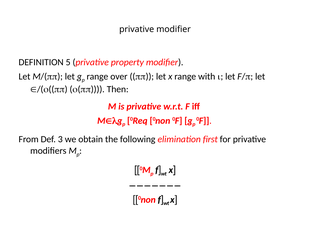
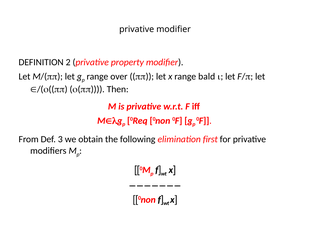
5: 5 -> 2 (68, 62)
with: with -> bald (207, 76)
